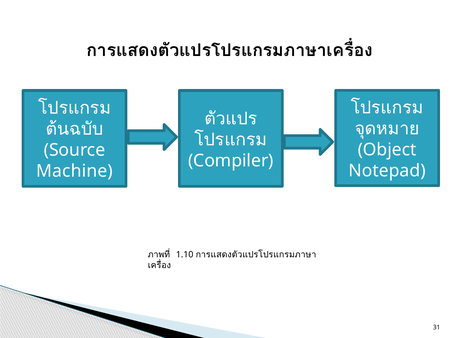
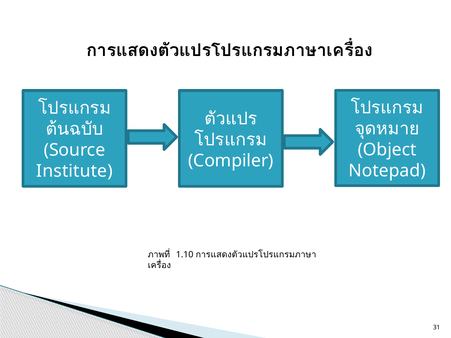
Machine: Machine -> Institute (74, 171)
